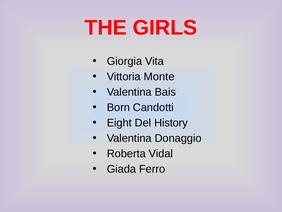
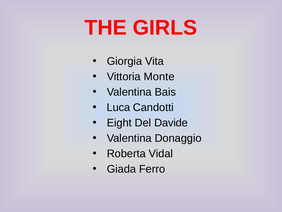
Born: Born -> Luca (118, 107)
History: History -> Davide (171, 123)
